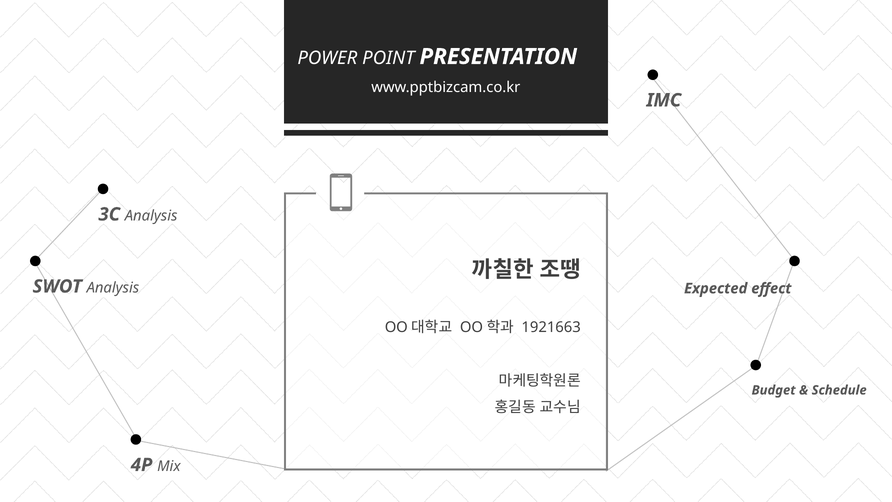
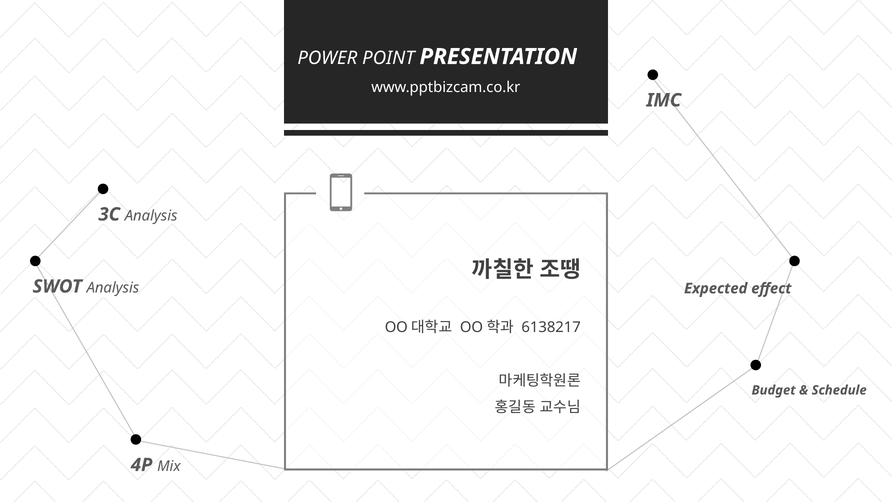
1921663: 1921663 -> 6138217 (551, 327)
